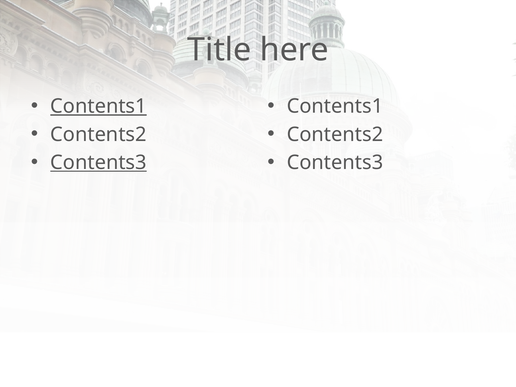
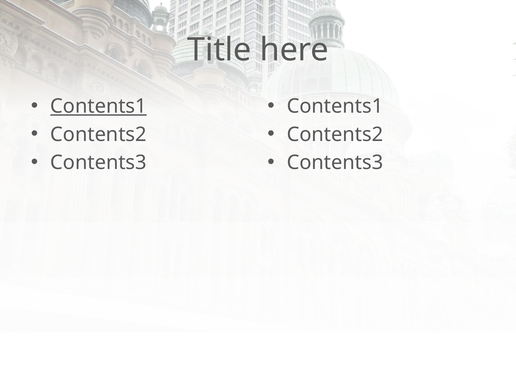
Contents3 underline: present -> none (99, 163)
